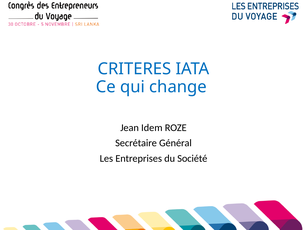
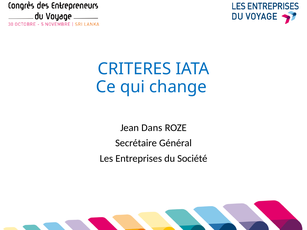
Idem: Idem -> Dans (152, 128)
